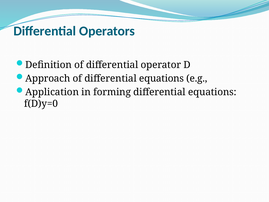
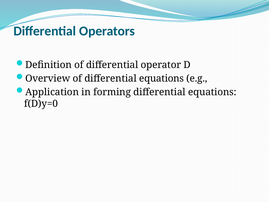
Approach: Approach -> Overview (48, 78)
